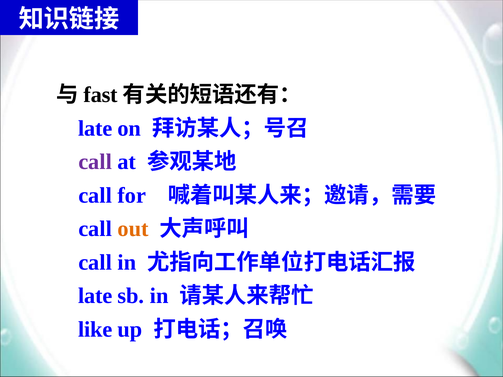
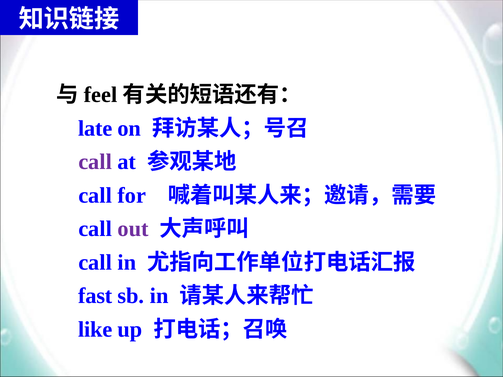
fast: fast -> feel (101, 95)
out colour: orange -> purple (133, 229)
late: late -> fast (95, 296)
